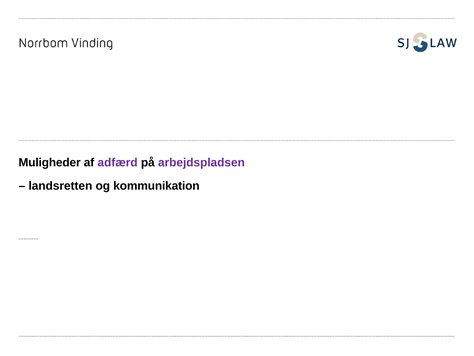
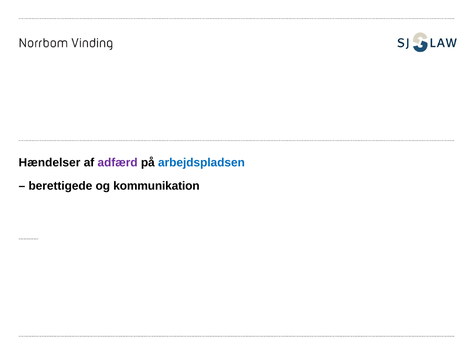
Muligheder: Muligheder -> Hændelser (50, 162)
arbejdspladsen colour: purple -> blue (201, 162)
landsretten: landsretten -> berettigede (60, 186)
